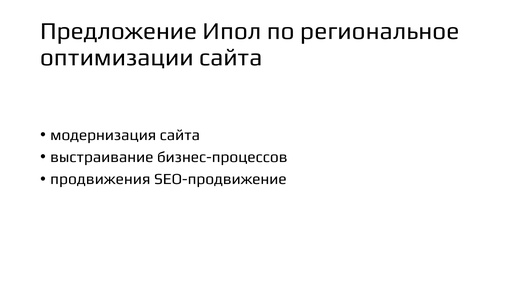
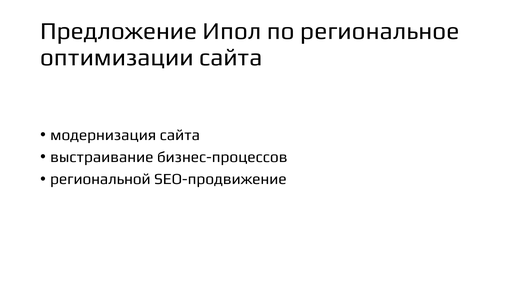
продвижения: продвижения -> региональной (100, 179)
